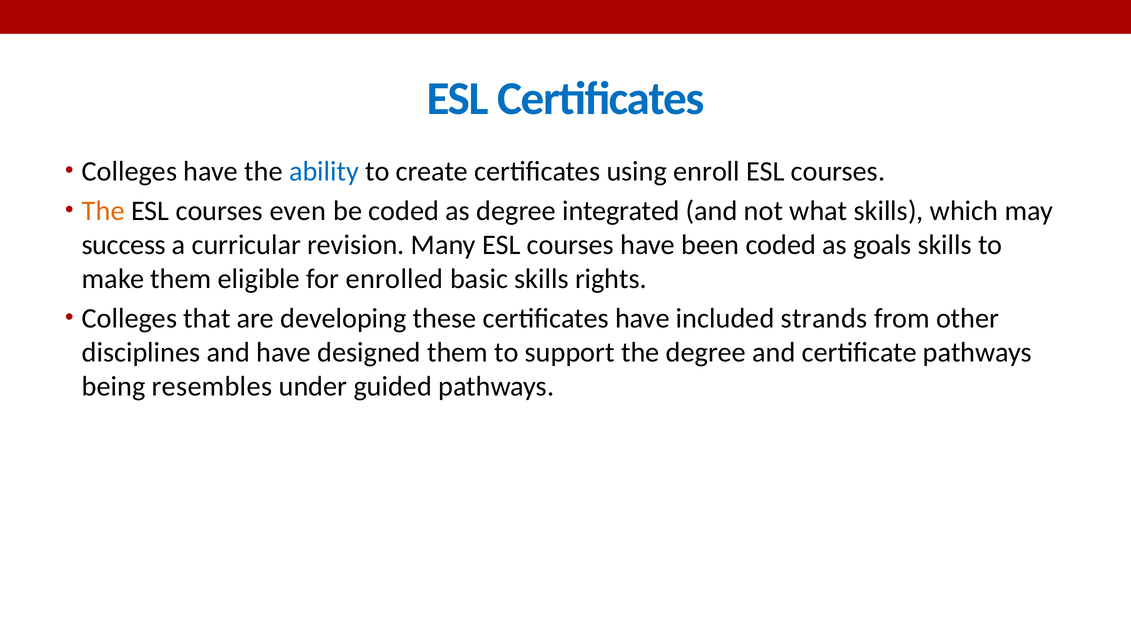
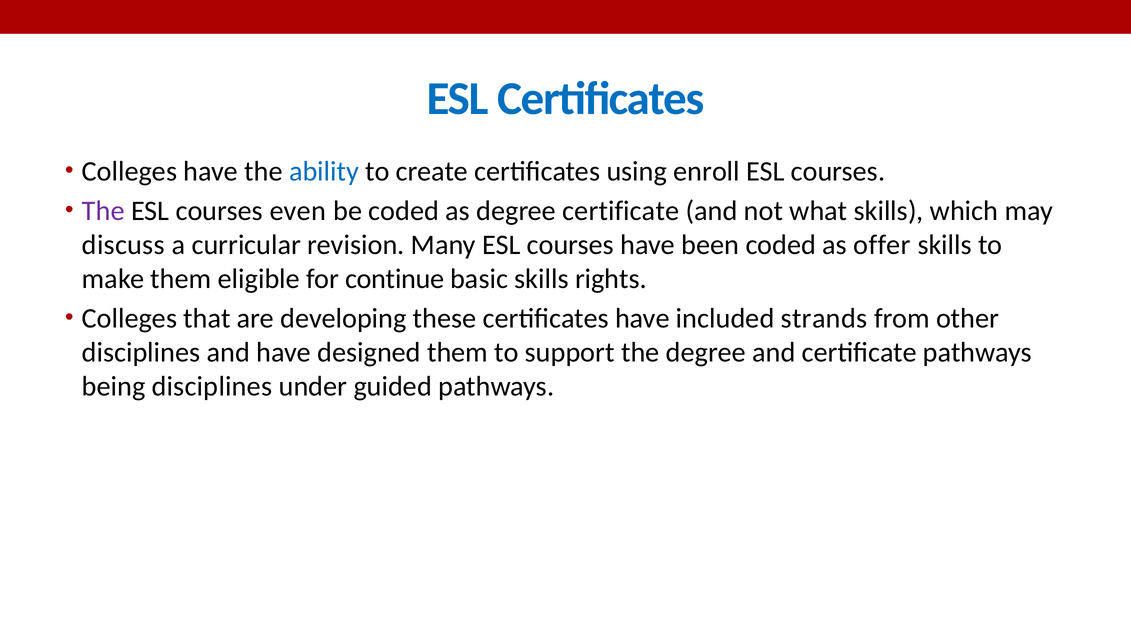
The colour: orange -> purple (103, 211)
degree integrated: integrated -> certificate (621, 211)
success: success -> discuss (123, 245)
goals: goals -> offer (882, 245)
enrolled: enrolled -> continue (395, 279)
being resembles: resembles -> disciplines (212, 387)
